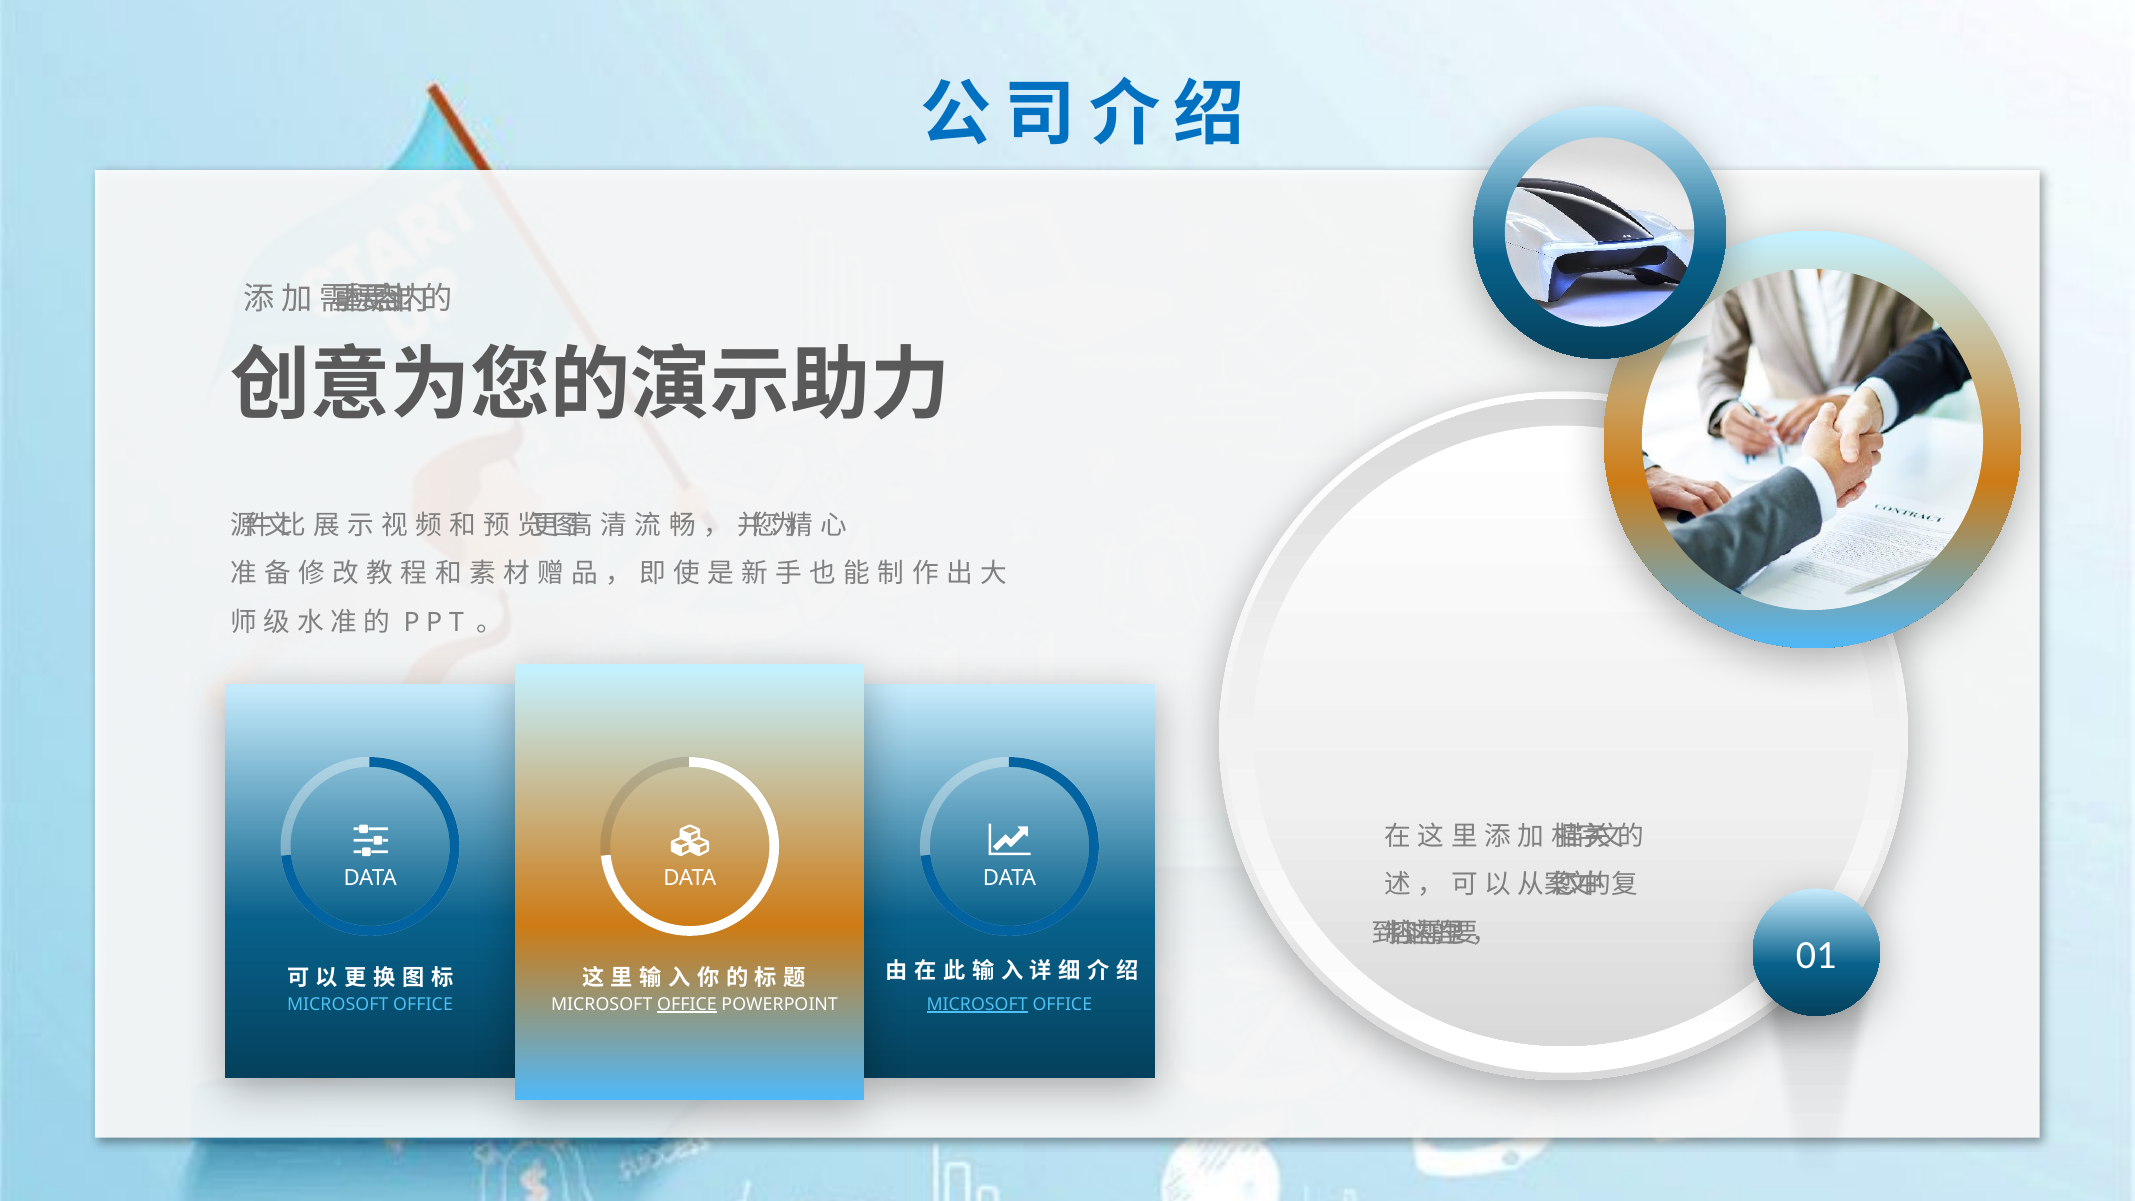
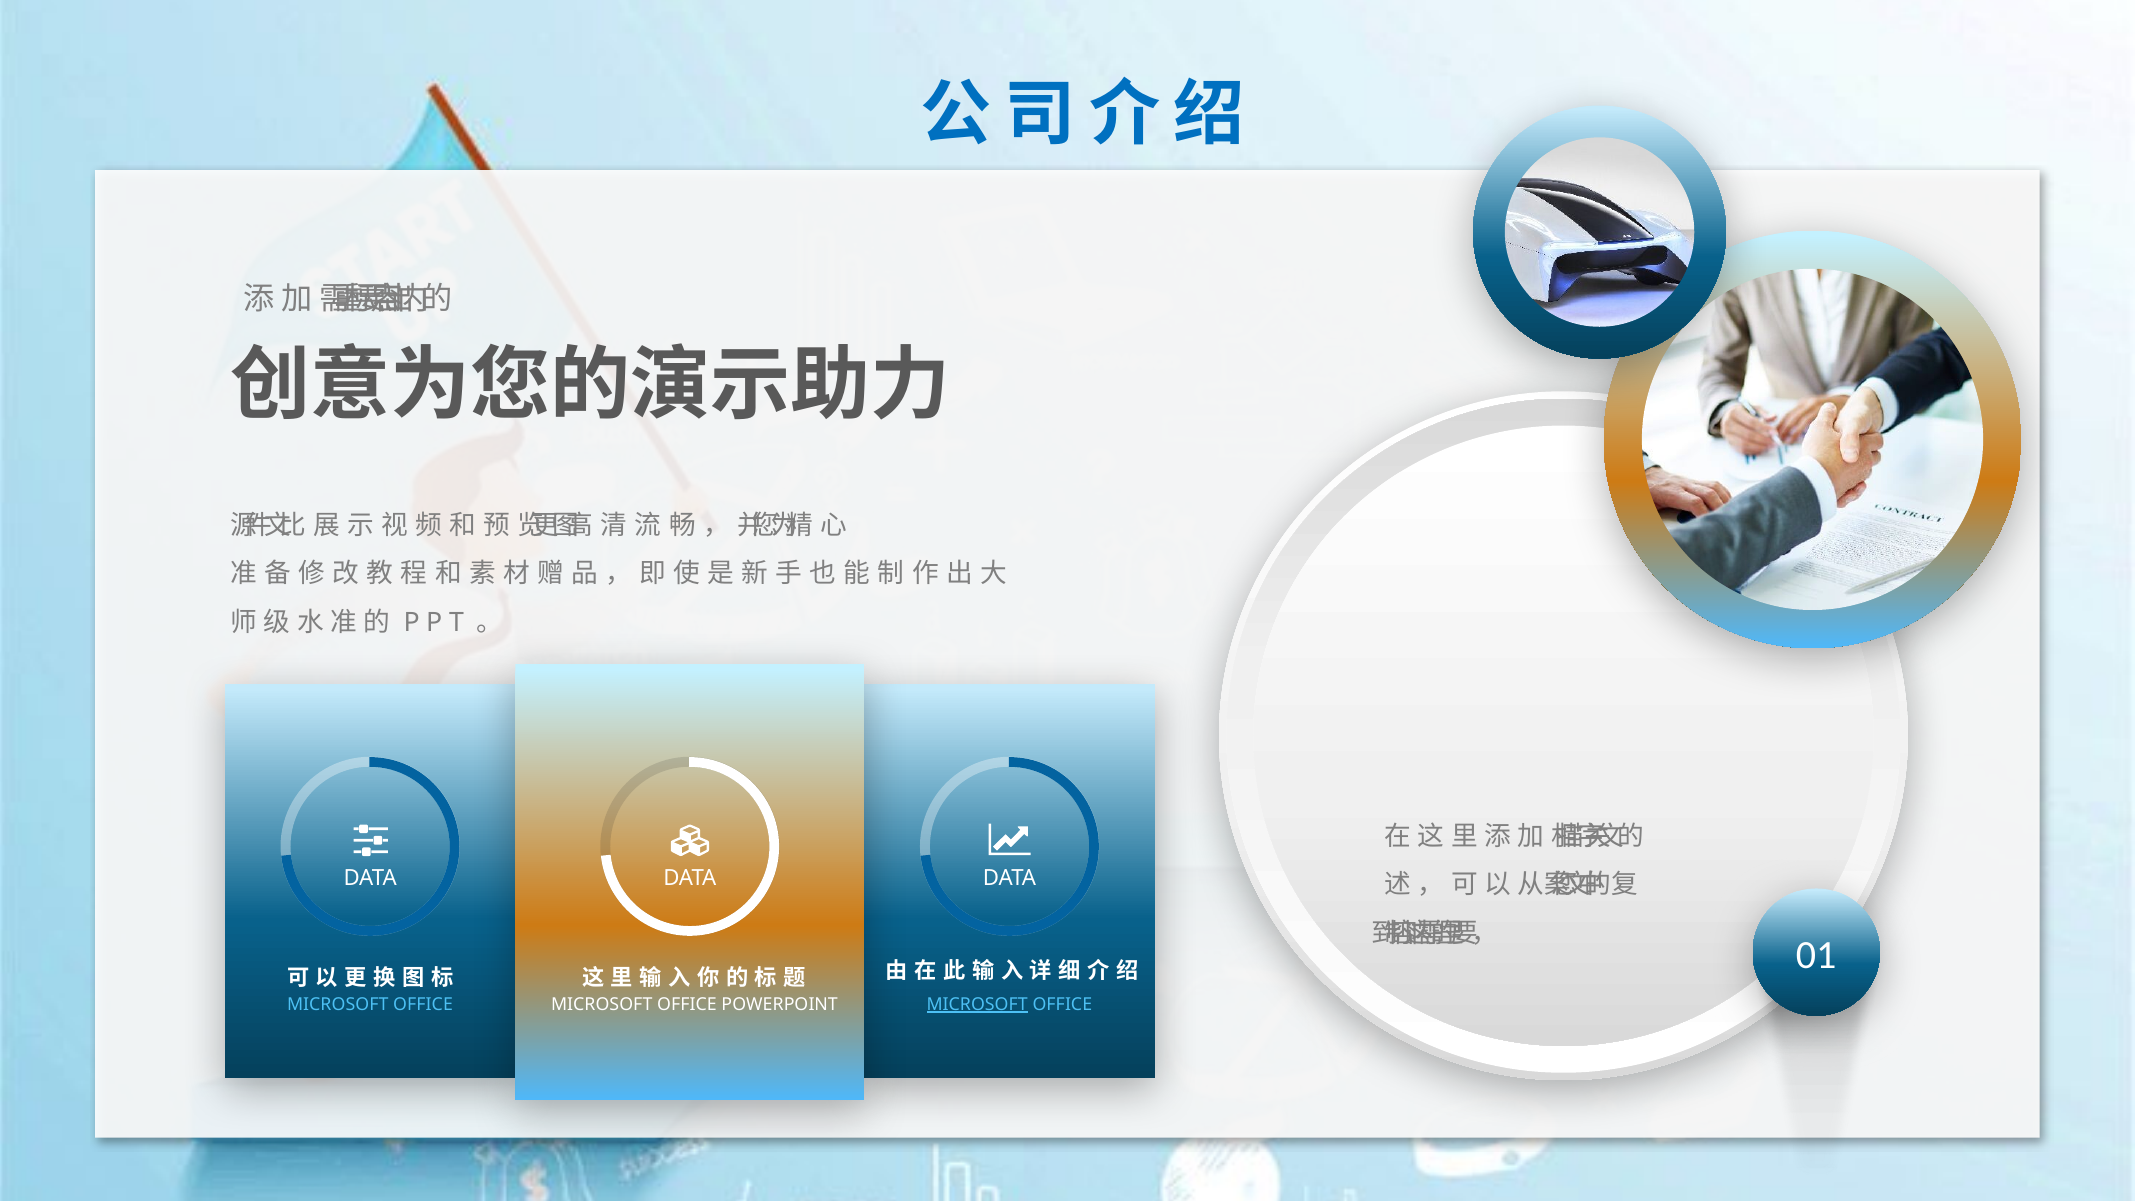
OFFICE underline: present -> none (687, 1004)
